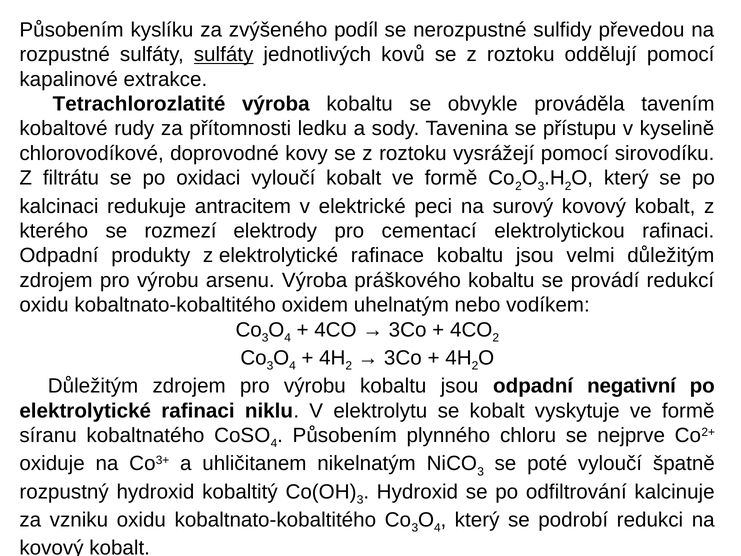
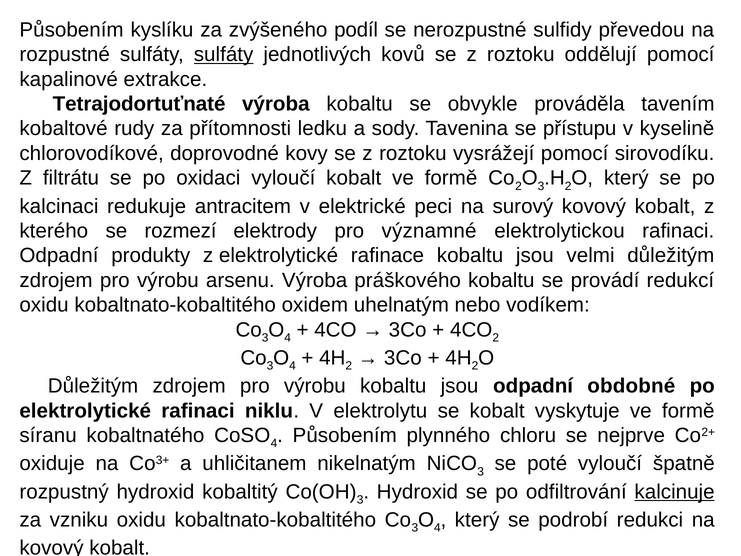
Tetrachlorozlatité: Tetrachlorozlatité -> Tetrajodortuťnaté (139, 104)
cementací: cementací -> významné (429, 231)
negativní: negativní -> obdobné (631, 386)
kalcinuje underline: none -> present (675, 491)
